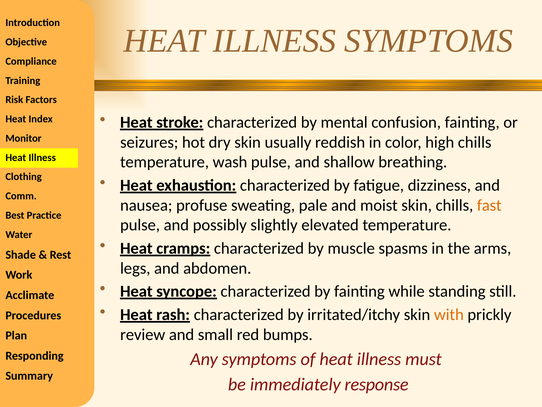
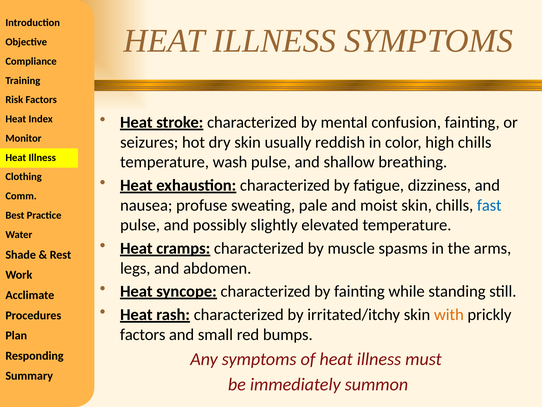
fast colour: orange -> blue (489, 205)
review: review -> factors (143, 334)
response: response -> summon (376, 384)
